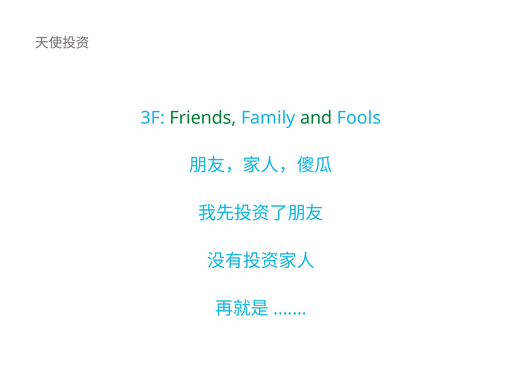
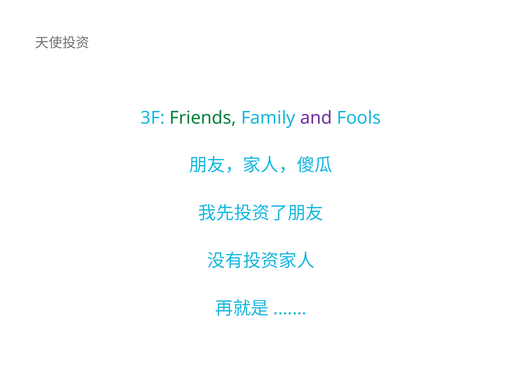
and colour: green -> purple (316, 118)
